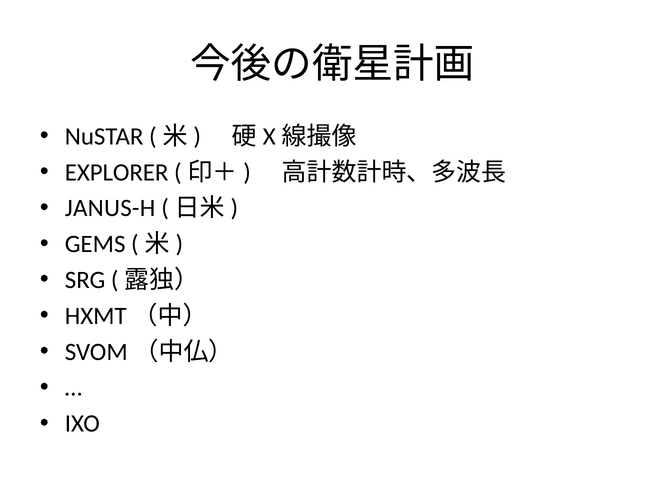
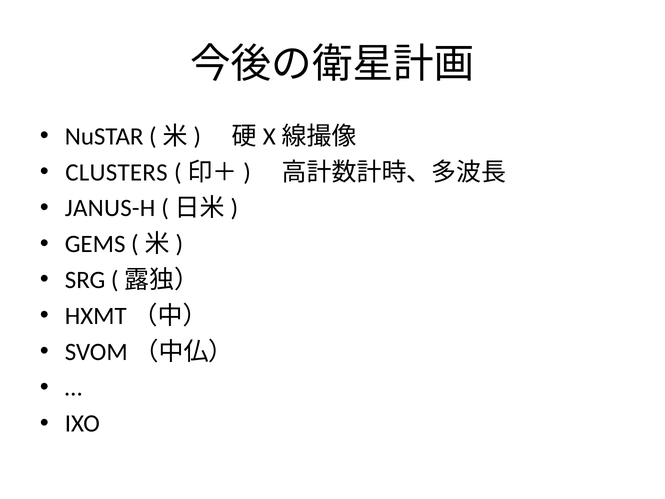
EXPLORER: EXPLORER -> CLUSTERS (116, 172)
